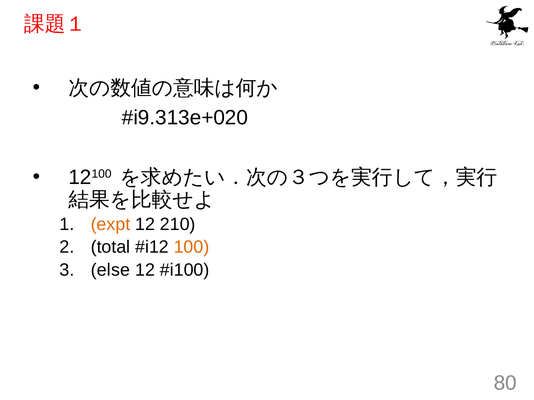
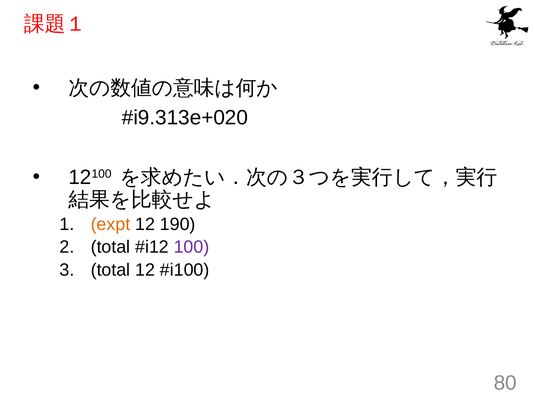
210: 210 -> 190 (178, 224)
100 colour: orange -> purple (192, 247)
else: else -> total (111, 270)
